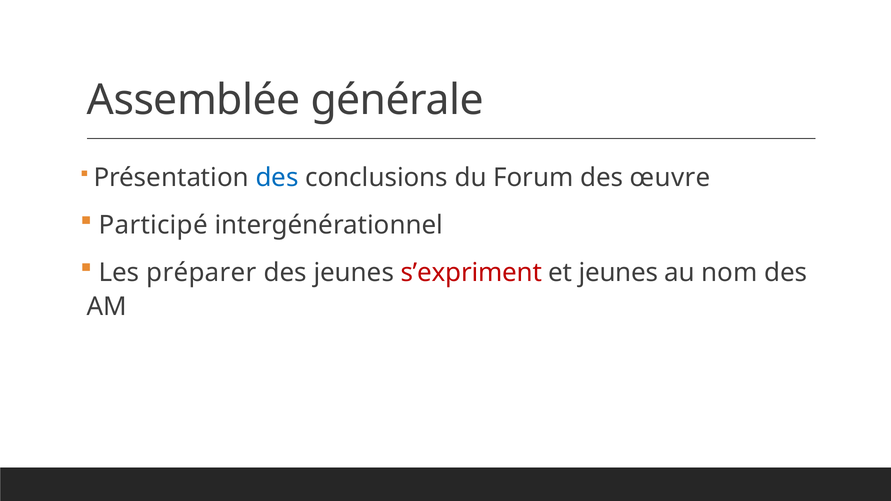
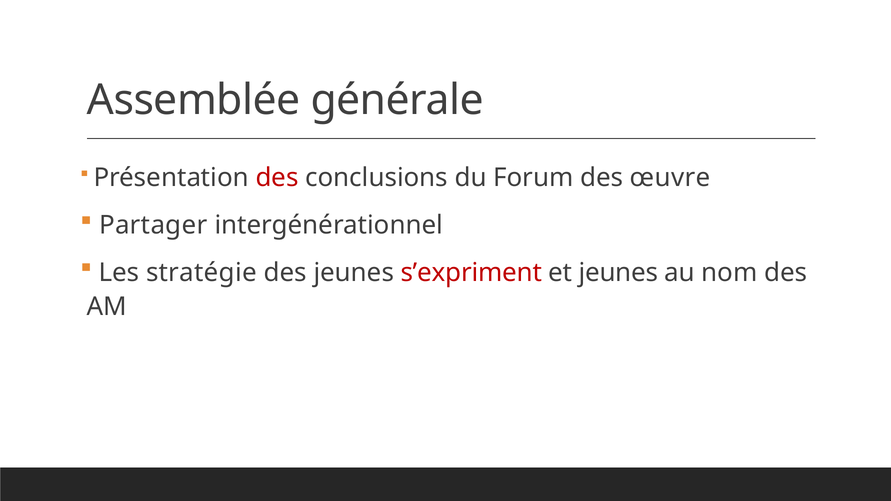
des colour: blue -> red (277, 178)
Participé: Participé -> Partager (153, 225)
préparer: préparer -> stratégie (201, 273)
